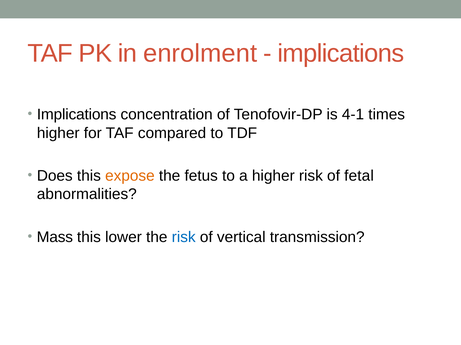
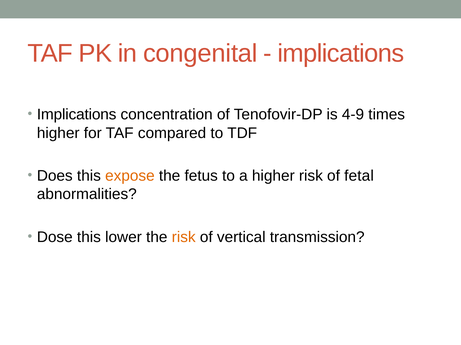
enrolment: enrolment -> congenital (200, 54)
4-1: 4-1 -> 4-9 (353, 115)
Mass: Mass -> Dose (55, 238)
risk colour: blue -> orange (184, 238)
